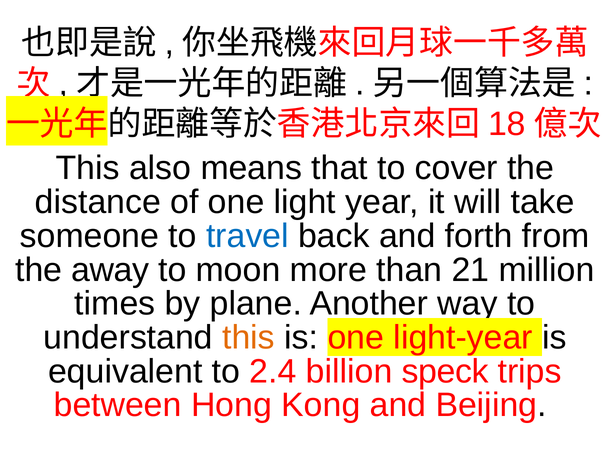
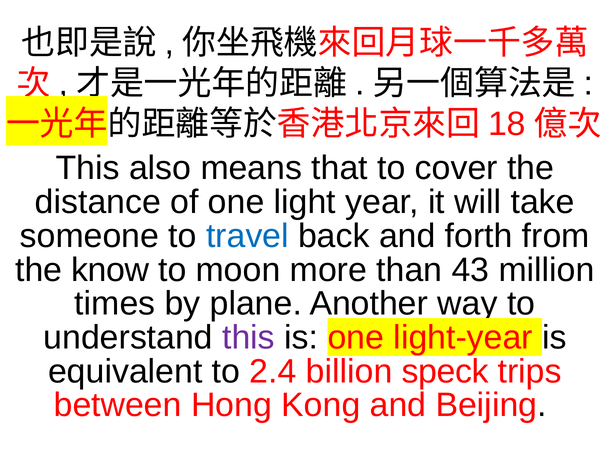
away: away -> know (110, 270)
21: 21 -> 43 (470, 270)
this colour: orange -> purple (248, 338)
